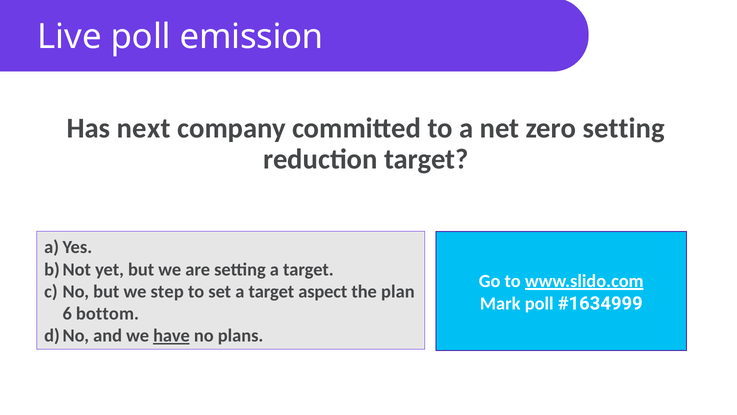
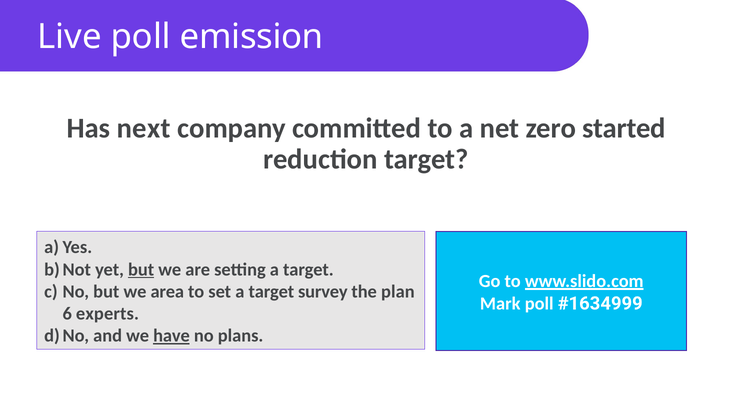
zero setting: setting -> started (624, 128)
but underline: none -> present (141, 269)
step: step -> area (167, 292)
aspect: aspect -> survey (323, 292)
bottom: bottom -> experts (107, 314)
